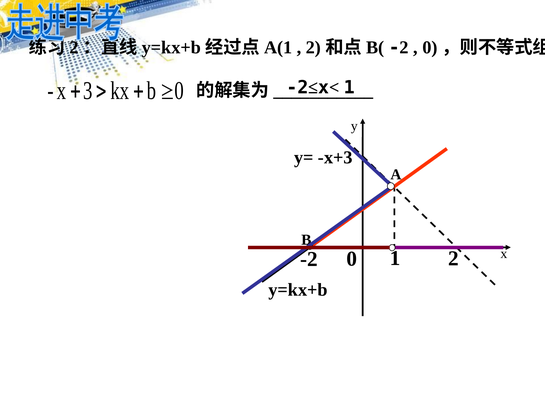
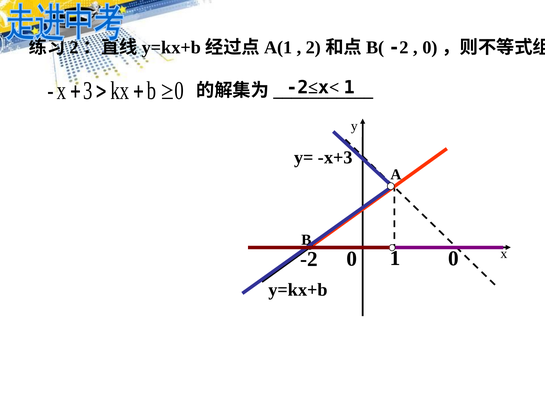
2: 2 -> 0 (454, 258)
